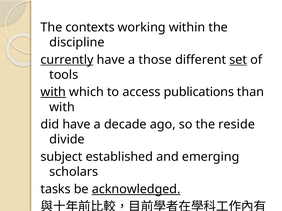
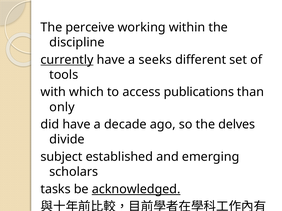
contexts: contexts -> perceive (90, 27)
those: those -> seeks (155, 60)
set underline: present -> none (238, 60)
with underline: present -> none (53, 92)
with: with -> only (62, 107)
reside: reside -> delves (237, 125)
